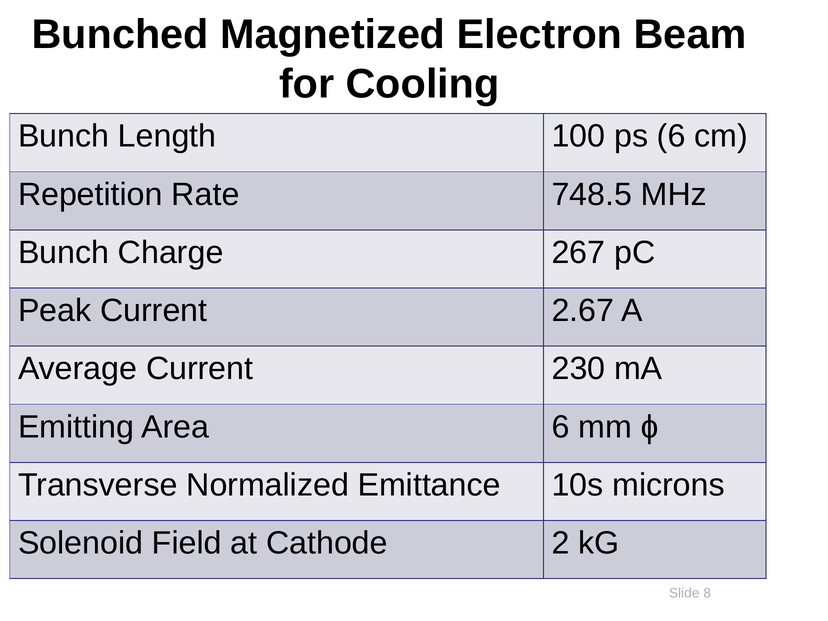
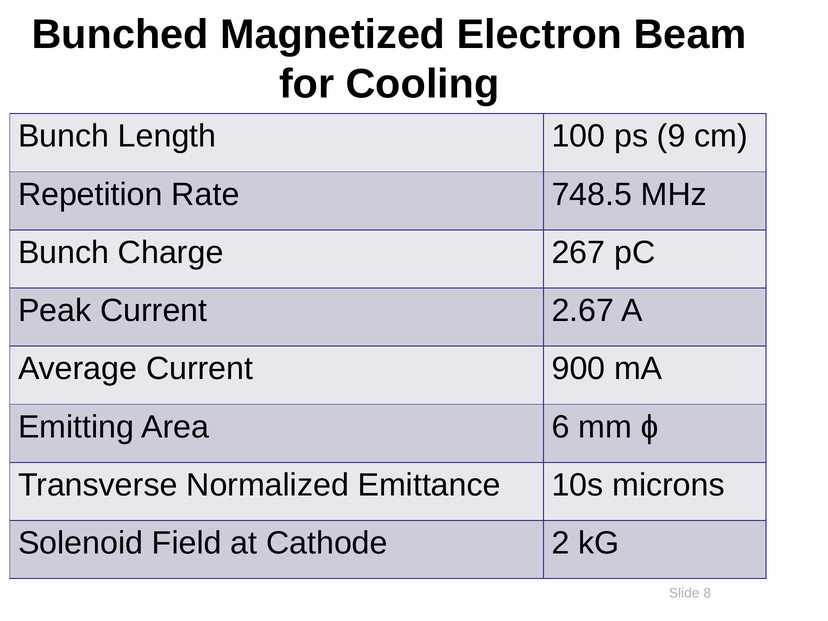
ps 6: 6 -> 9 (671, 136)
230: 230 -> 900 (578, 369)
